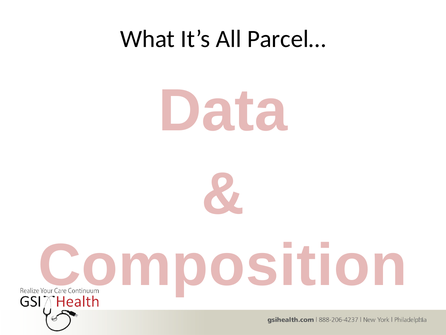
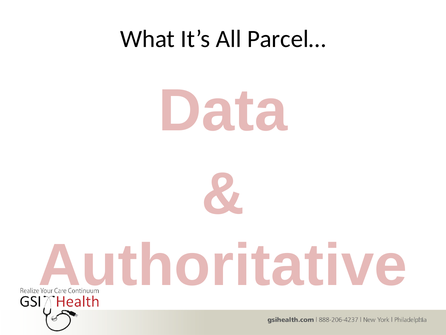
Composition: Composition -> Authoritative (223, 265)
